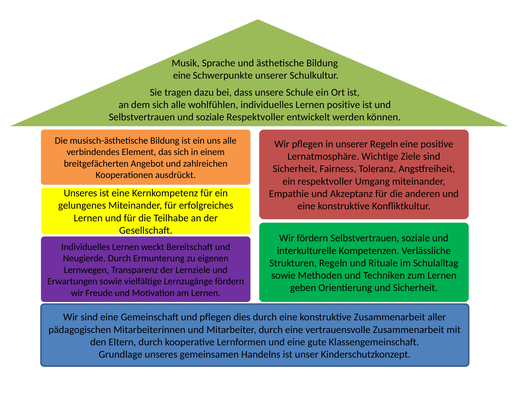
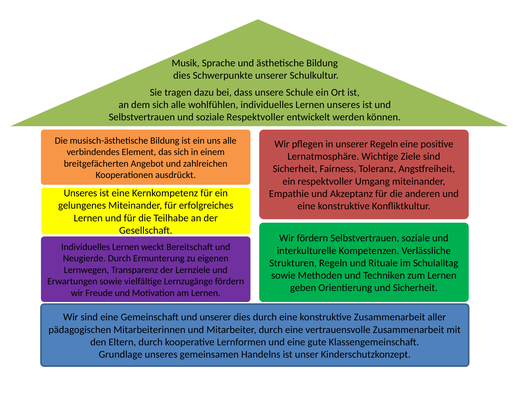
eine: eine -> dies (182, 76)
individuelles Lernen positive: positive -> unseres (343, 105)
und pflegen: pflegen -> unserer (215, 317)
